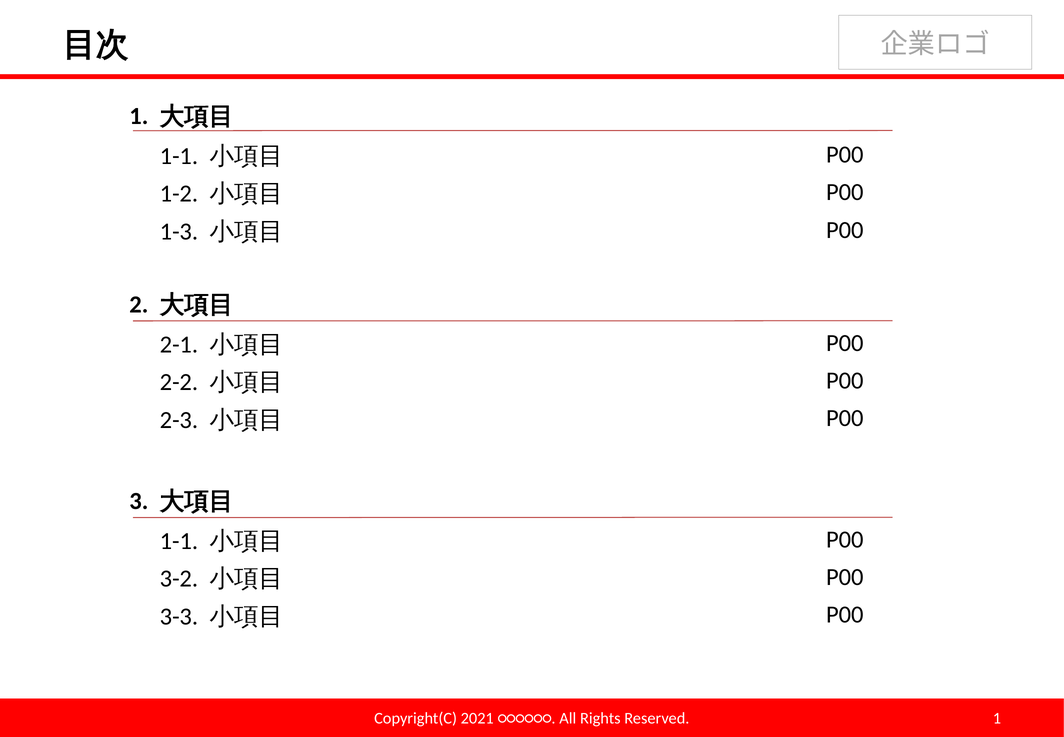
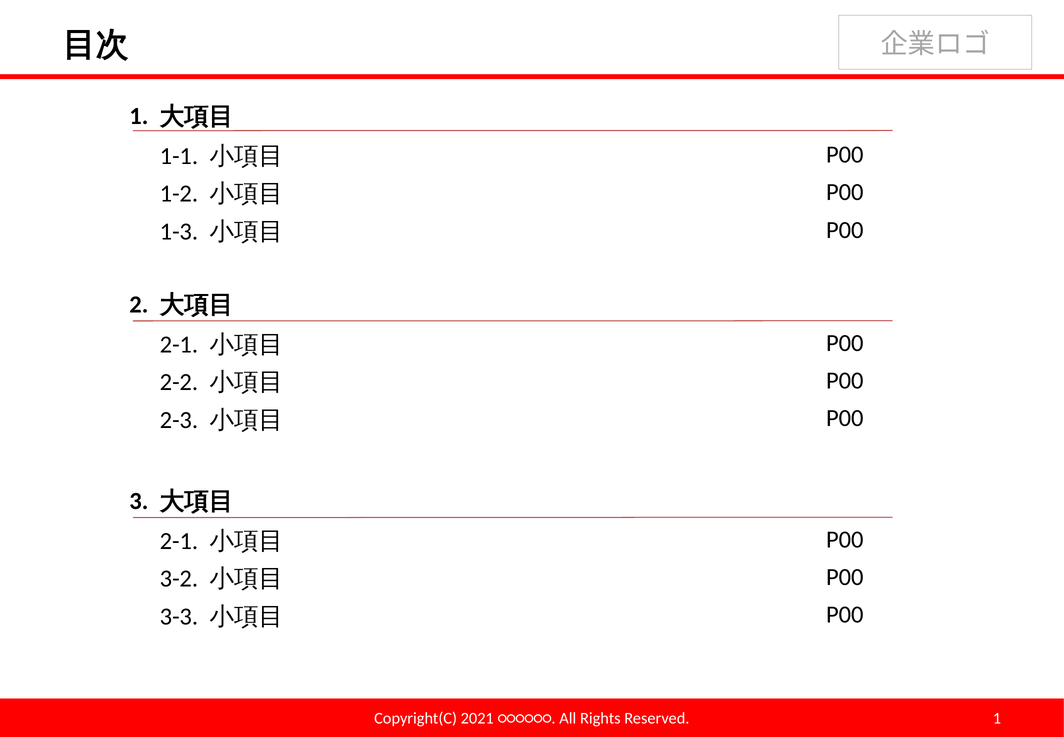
1-1: 1-1 -> 2-1 (179, 541)
